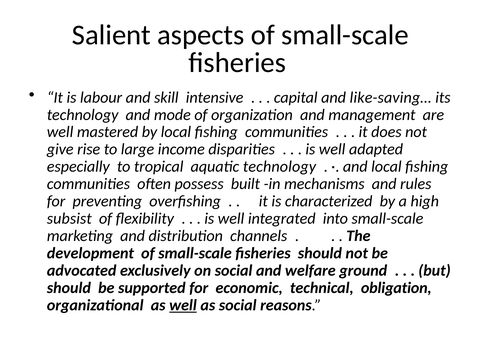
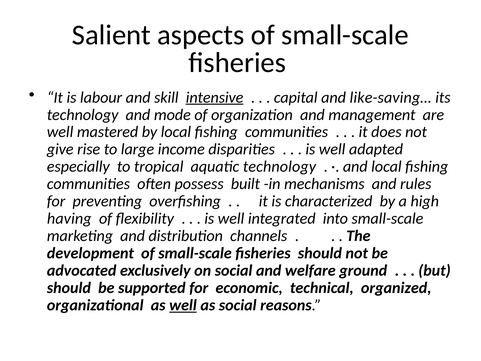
intensive underline: none -> present (215, 97)
subsist: subsist -> having (69, 218)
obligation: obligation -> organized (396, 288)
